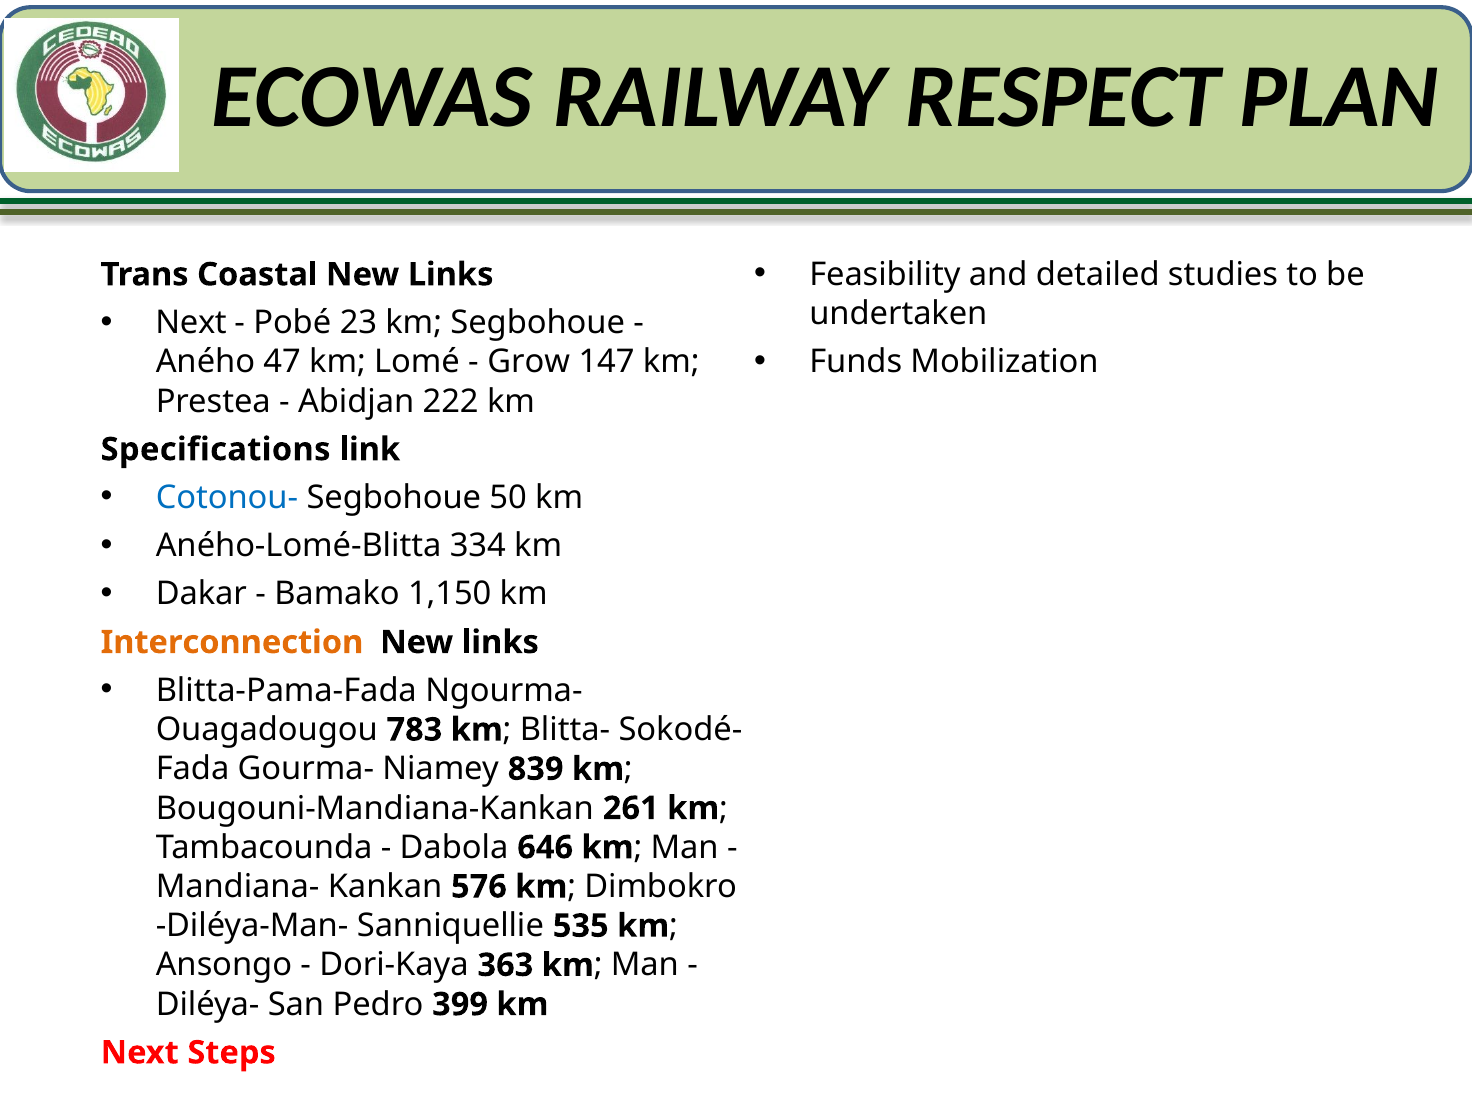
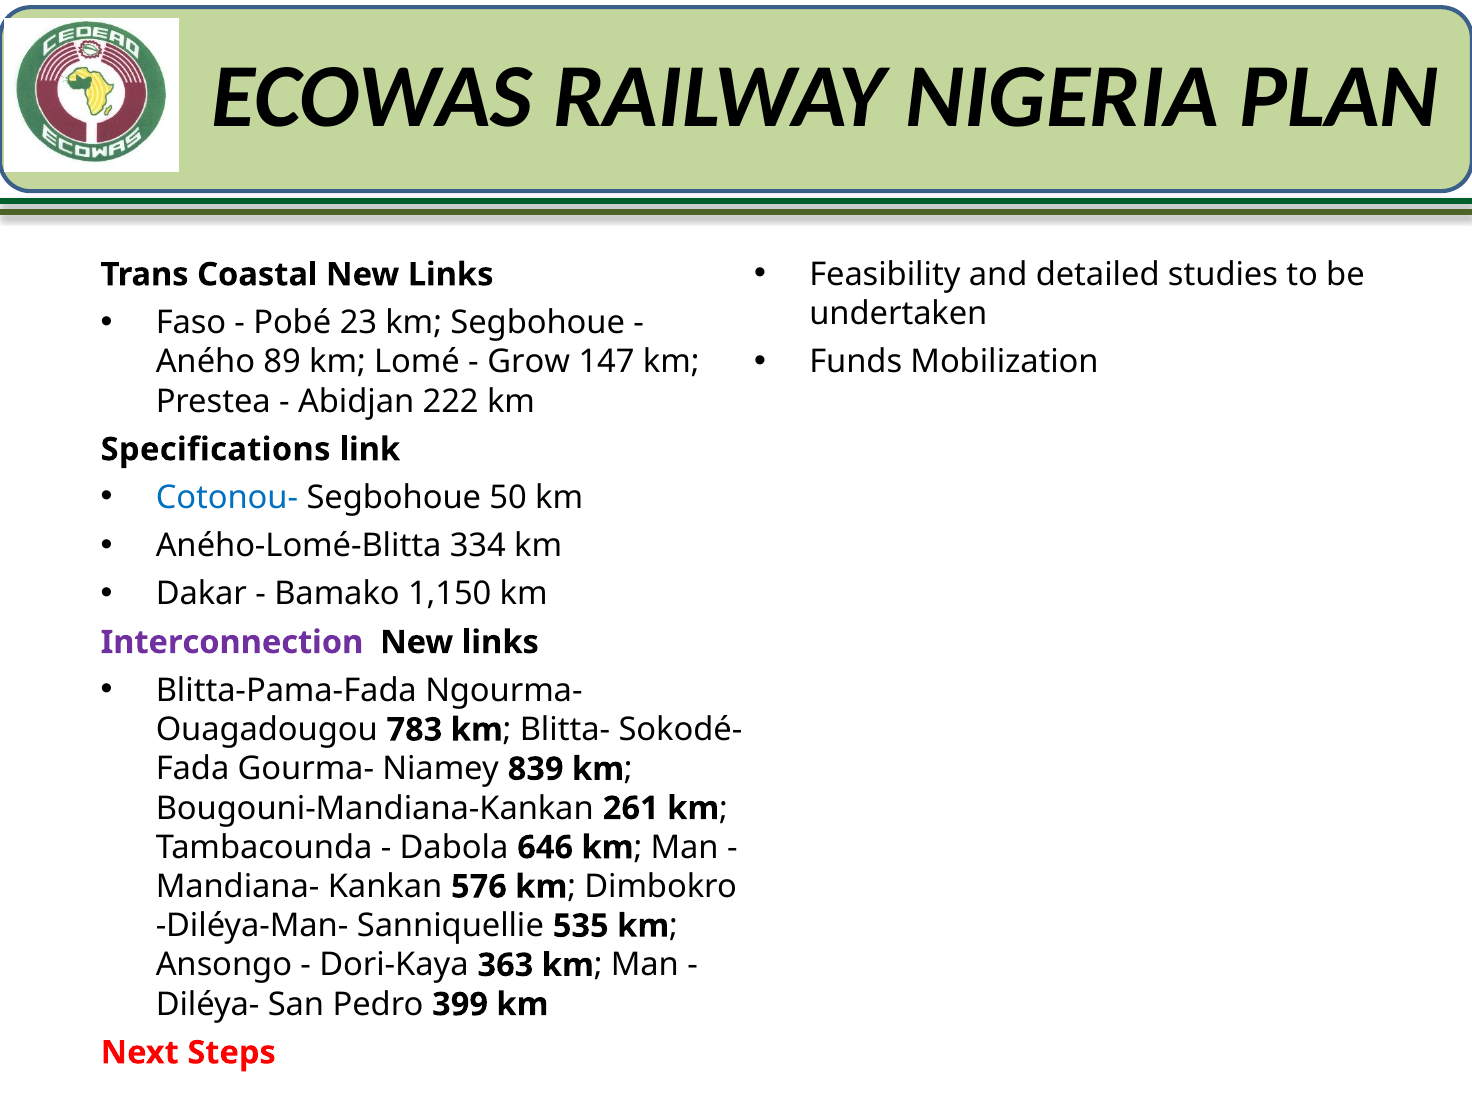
RESPECT: RESPECT -> NIGERIA (1062, 96)
Next: Next -> Faso (191, 323)
47: 47 -> 89 (282, 362)
Interconnection colour: orange -> purple (232, 642)
